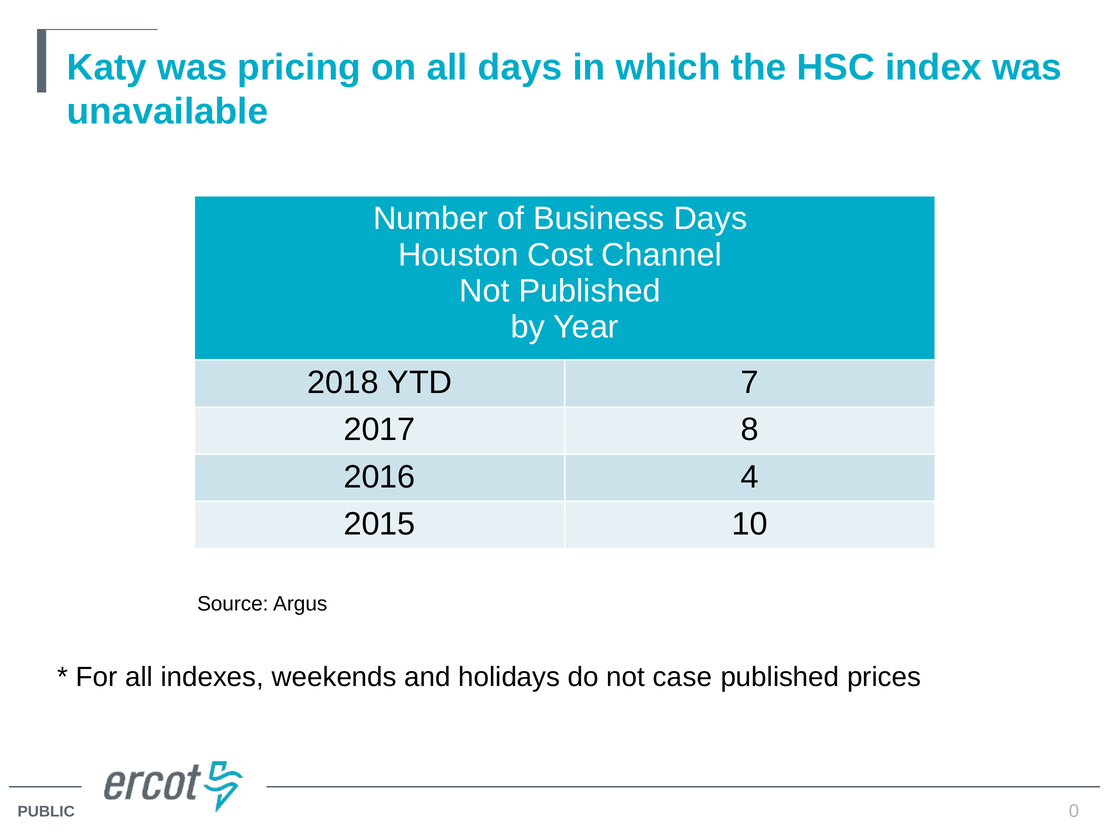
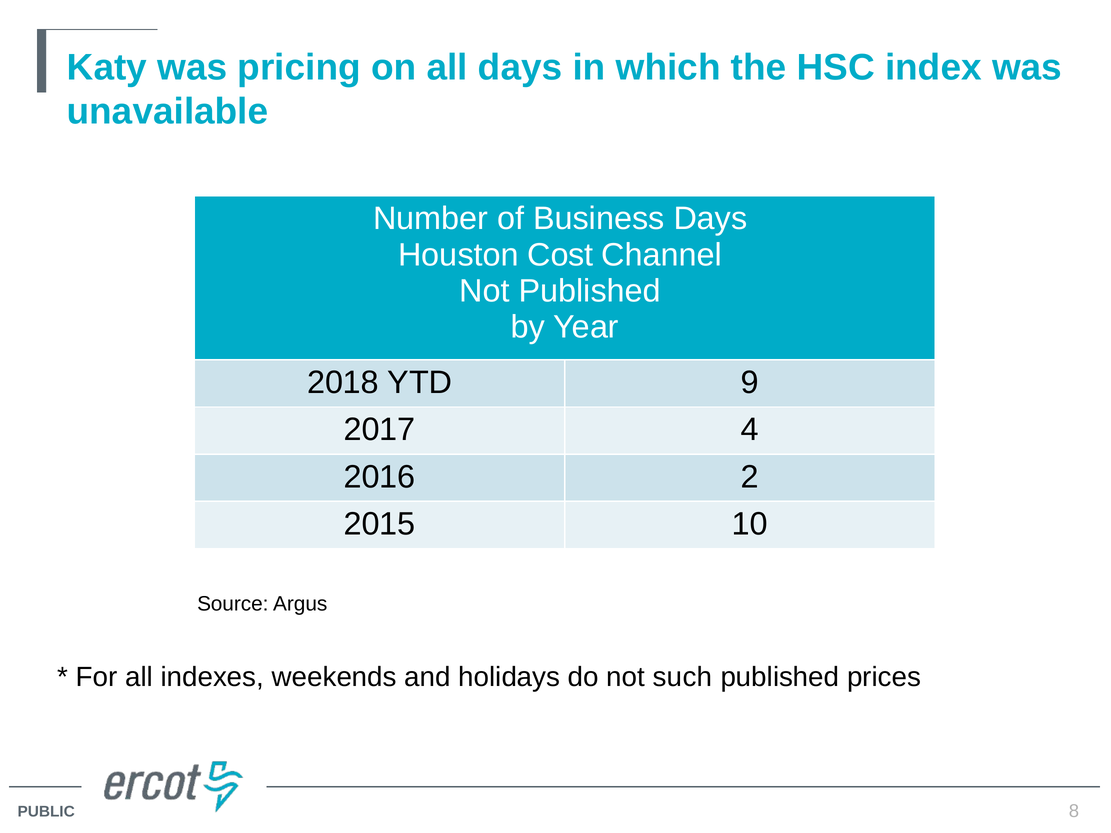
7: 7 -> 9 (750, 383)
8: 8 -> 4 (750, 430)
4: 4 -> 2 (750, 477)
case: case -> such (683, 677)
0: 0 -> 8 (1074, 811)
